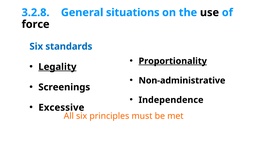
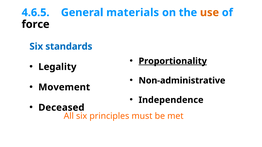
3.2.8: 3.2.8 -> 4.6.5 (36, 13)
situations: situations -> materials (133, 13)
use colour: black -> orange (209, 13)
Legality underline: present -> none (57, 67)
Screenings: Screenings -> Movement (64, 87)
Excessive: Excessive -> Deceased (61, 108)
